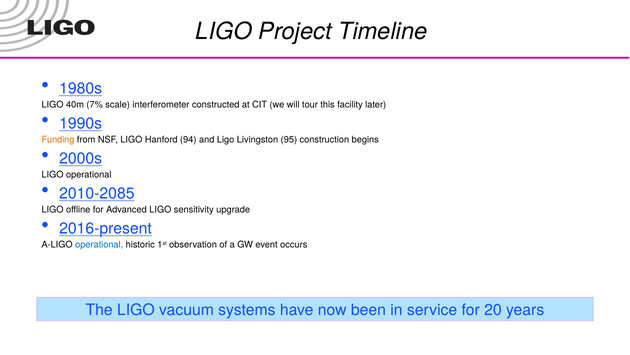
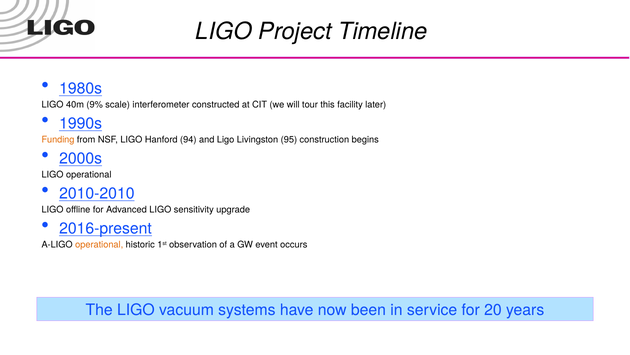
7%: 7% -> 9% (95, 105)
2010-2085: 2010-2085 -> 2010-2010 (97, 193)
operational colour: blue -> orange (99, 244)
